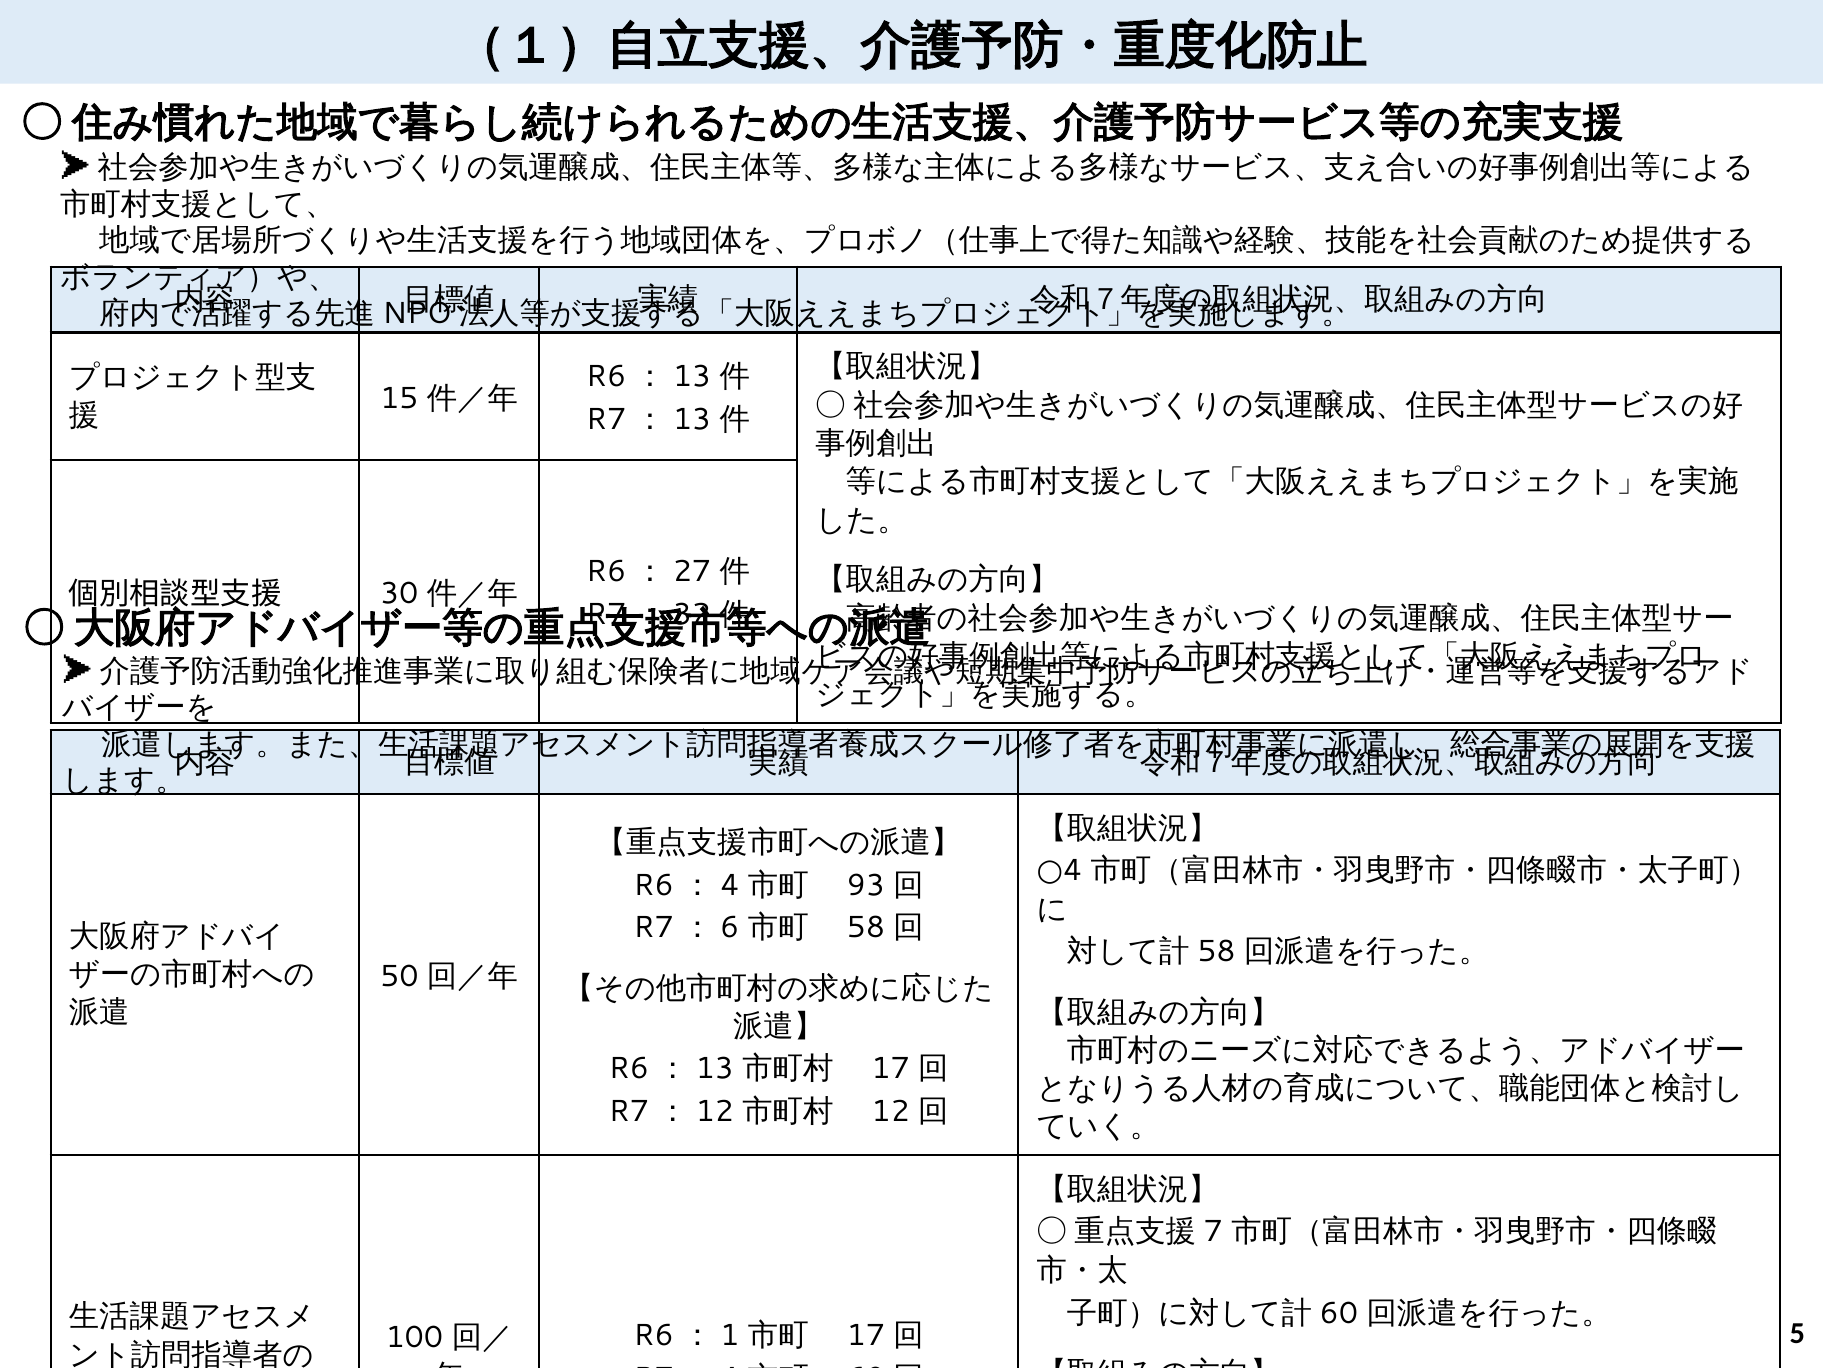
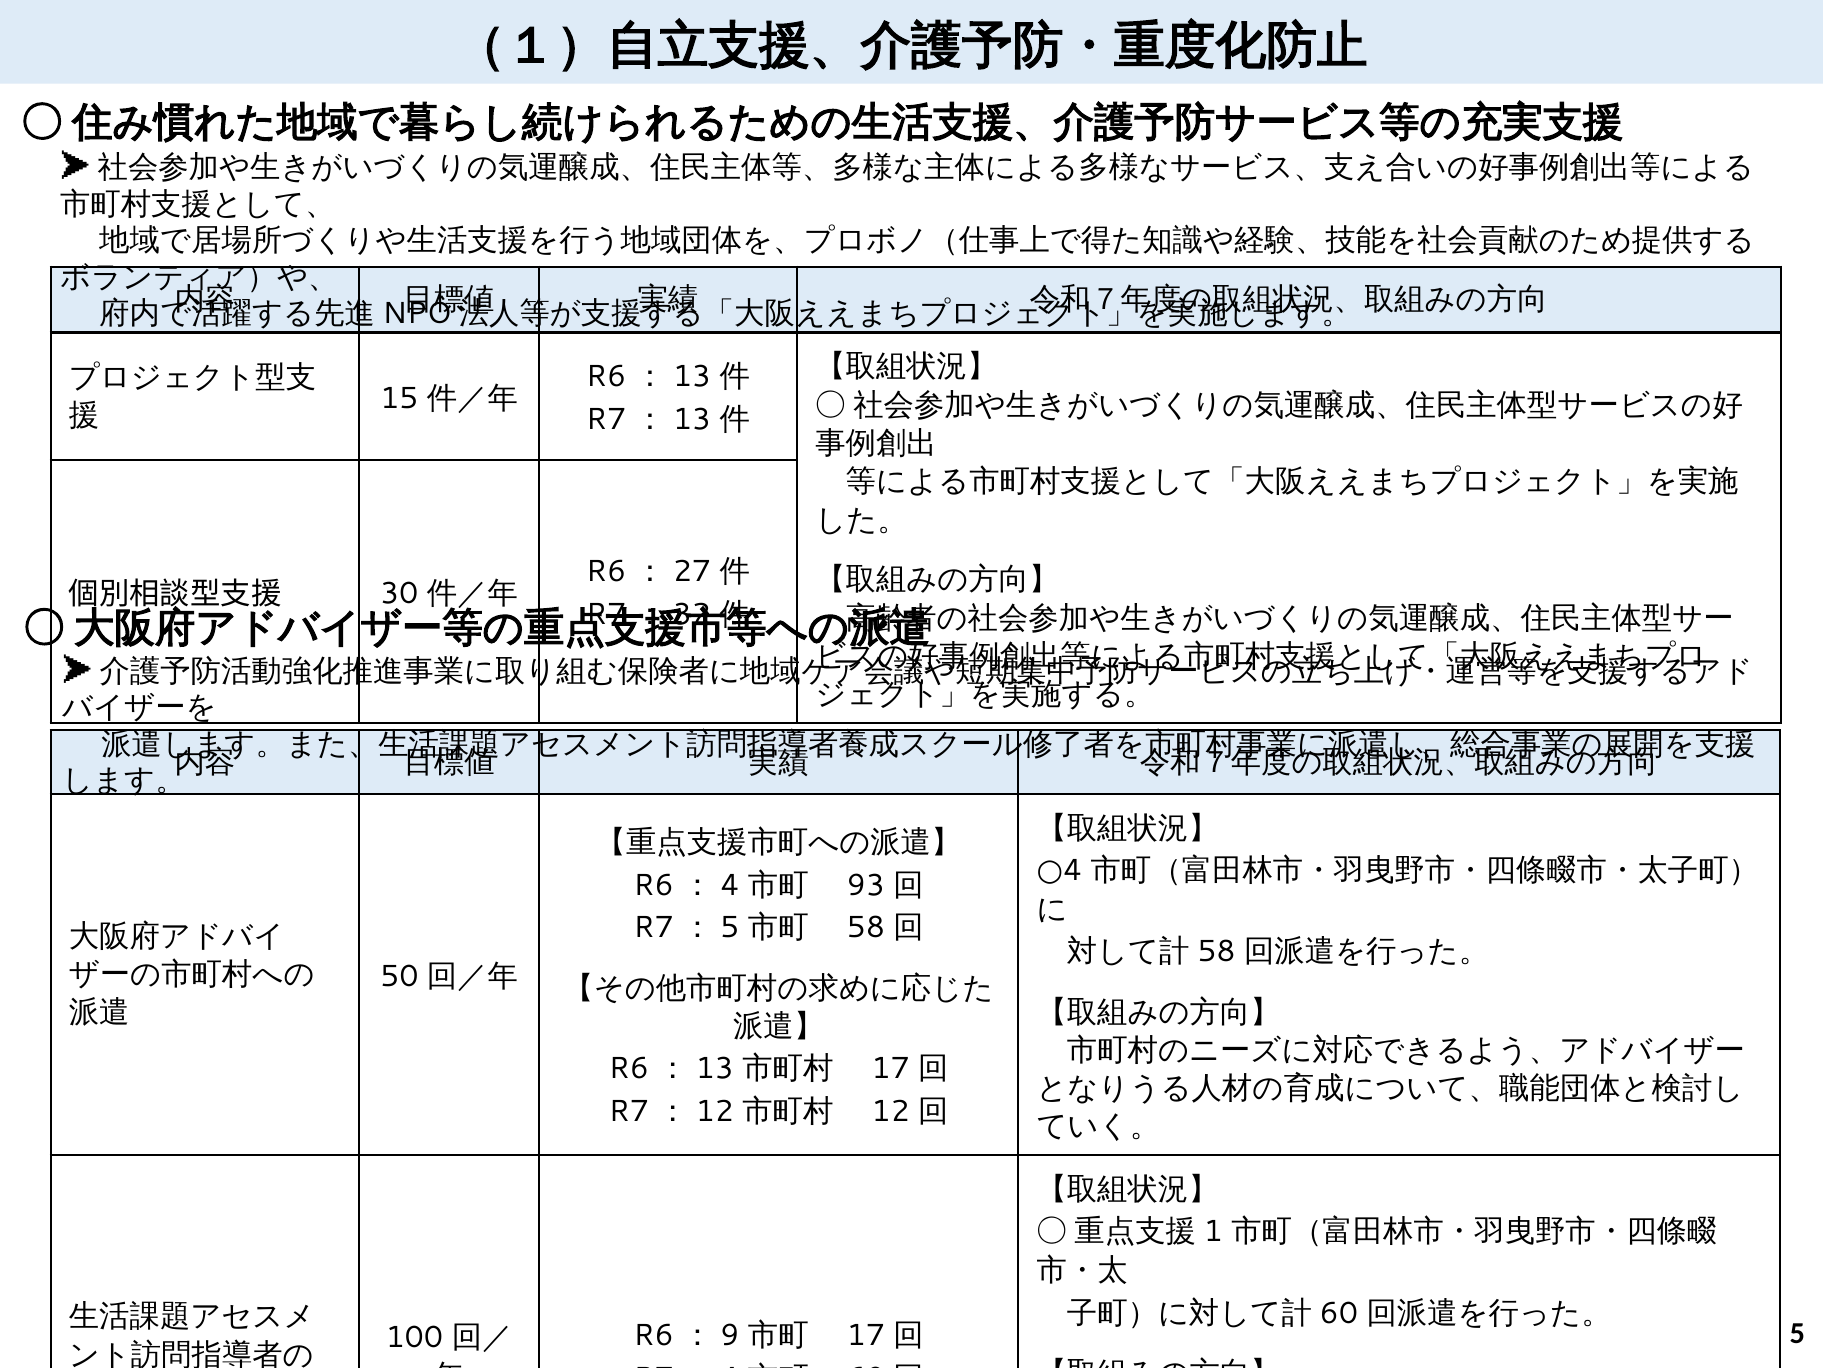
6: 6 -> 5 (730, 927)
7: 7 -> 1 (1213, 1231)
1: 1 -> 9 (730, 1335)
